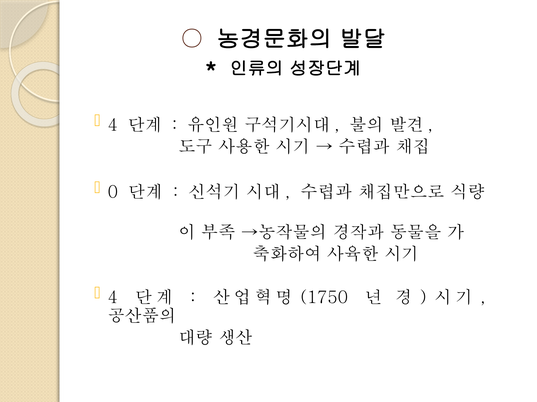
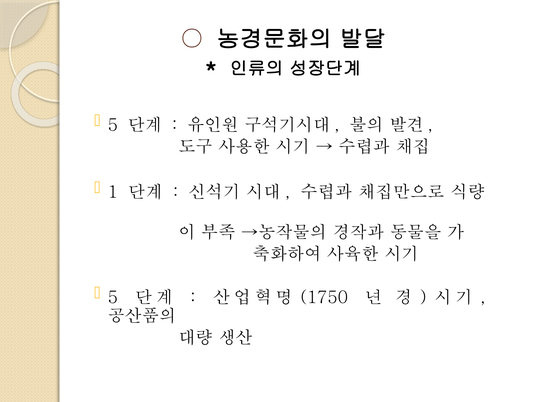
4: 4 -> 5 (113, 125)
0: 0 -> 1 (113, 193)
4: 4 -> 5 (113, 298)
